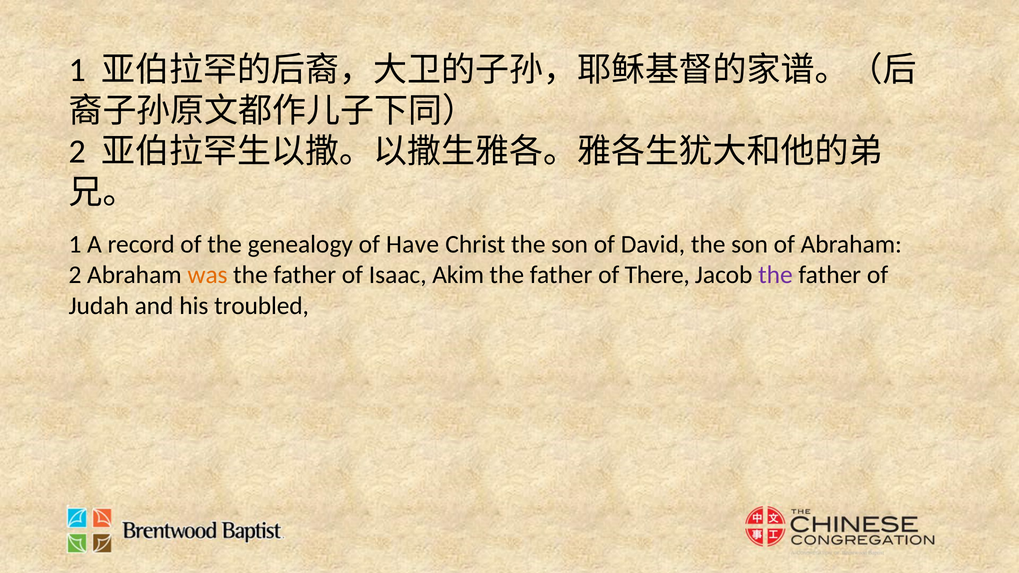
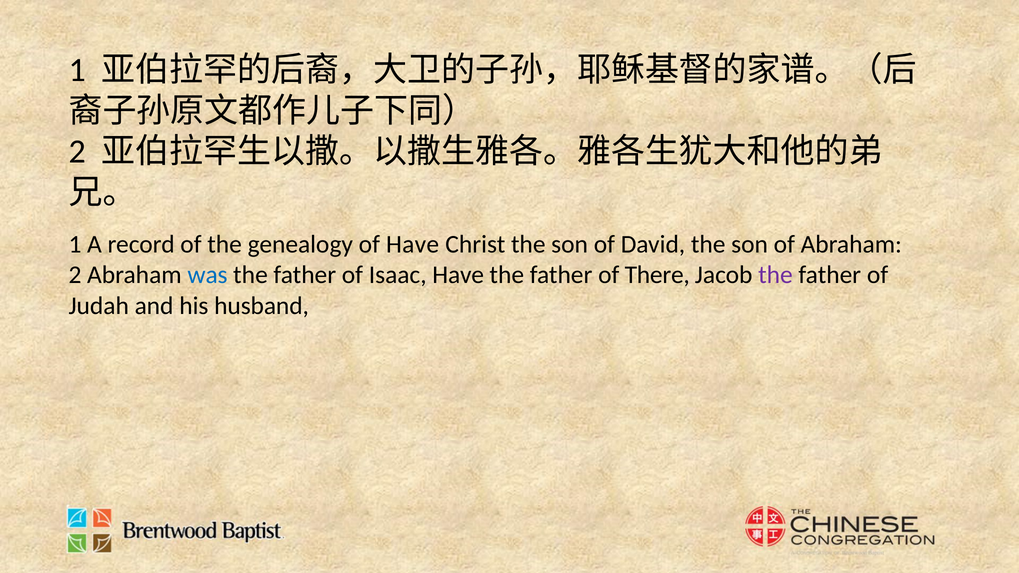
was colour: orange -> blue (208, 275)
Isaac Akim: Akim -> Have (458, 275)
troubled: troubled -> husband (262, 306)
